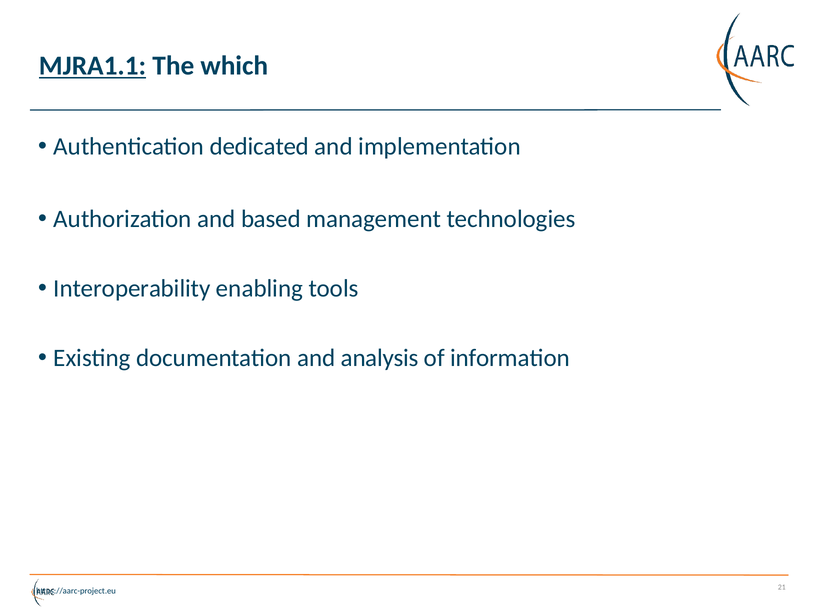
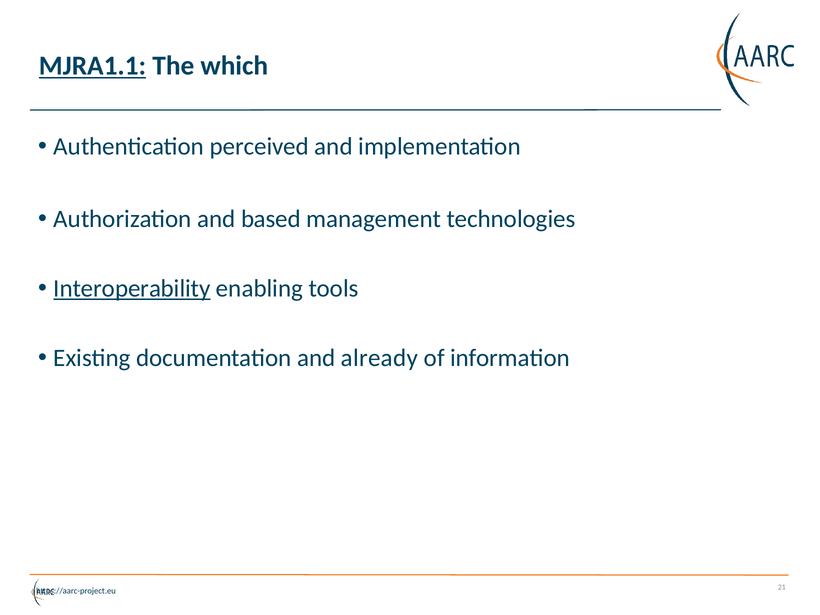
dedicated: dedicated -> perceived (259, 147)
Interoperability underline: none -> present (132, 288)
analysis: analysis -> already (379, 358)
